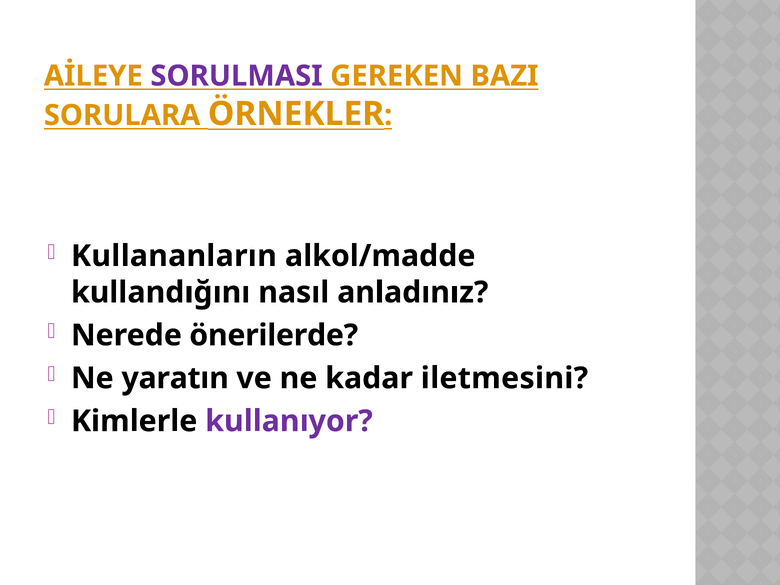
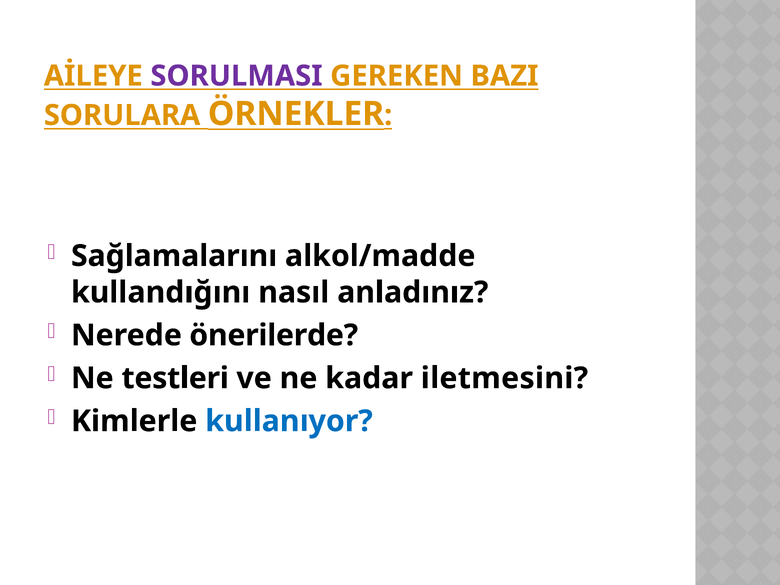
Kullananların: Kullananların -> Sağlamalarını (174, 256)
yaratın: yaratın -> testleri (175, 378)
kullanıyor colour: purple -> blue (289, 421)
